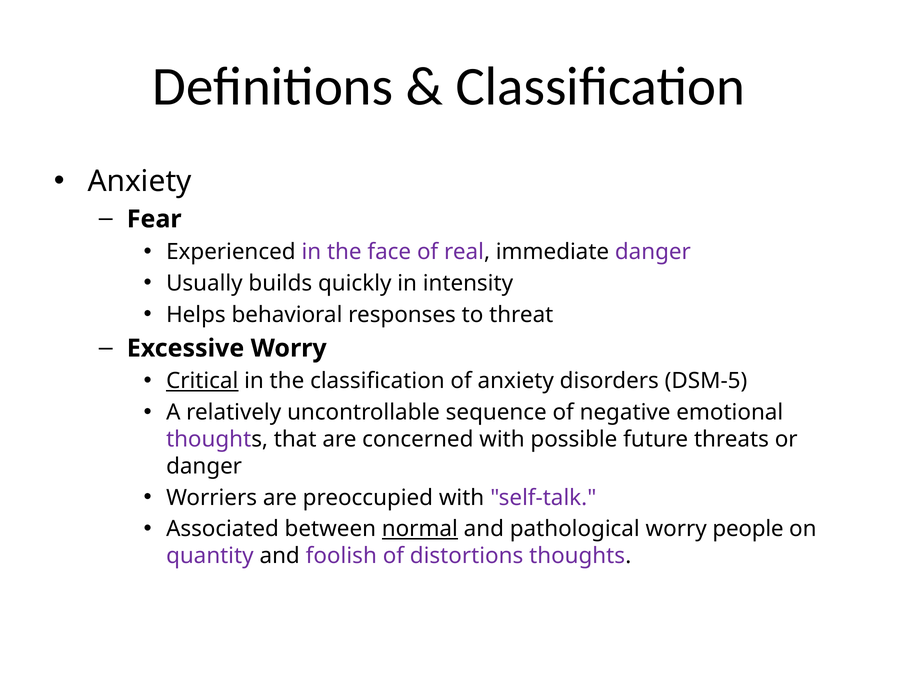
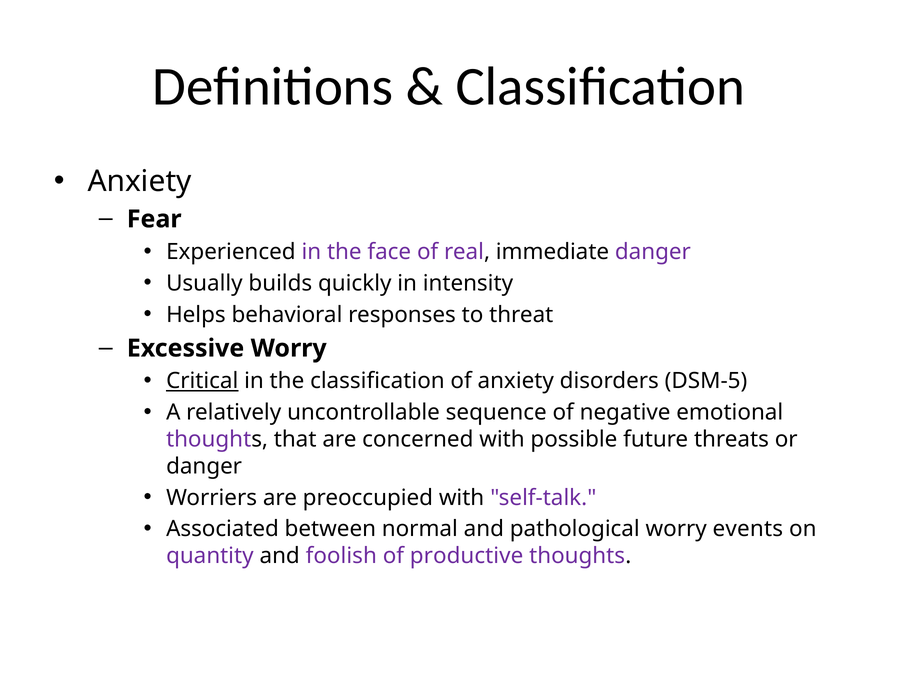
normal underline: present -> none (420, 529)
people: people -> events (748, 529)
distortions: distortions -> productive (467, 556)
